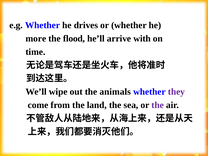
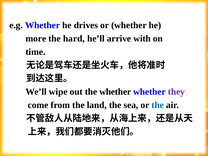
flood: flood -> hard (74, 38)
the animals: animals -> whether (115, 92)
the colour: purple -> blue (158, 105)
